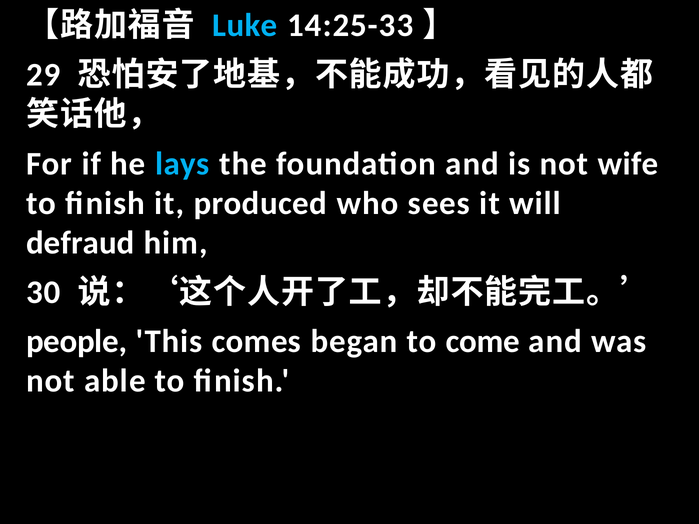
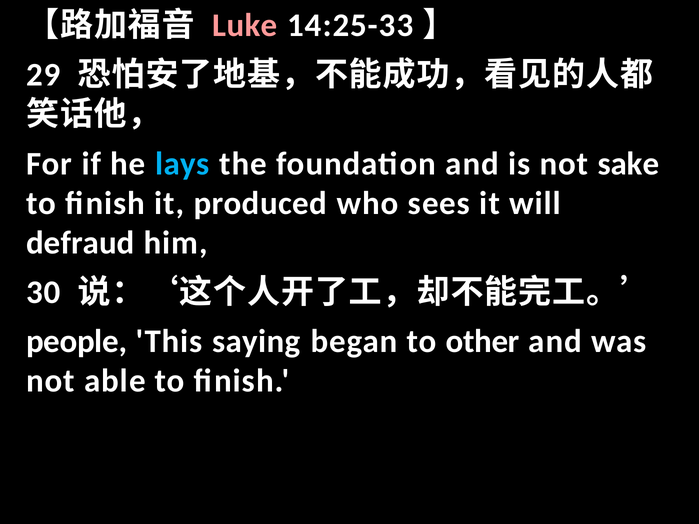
Luke colour: light blue -> pink (245, 26)
wife: wife -> sake (628, 164)
comes: comes -> saying (256, 342)
come: come -> other (483, 342)
